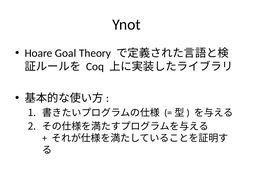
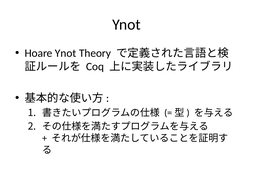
Hoare Goal: Goal -> Ynot (66, 53)
